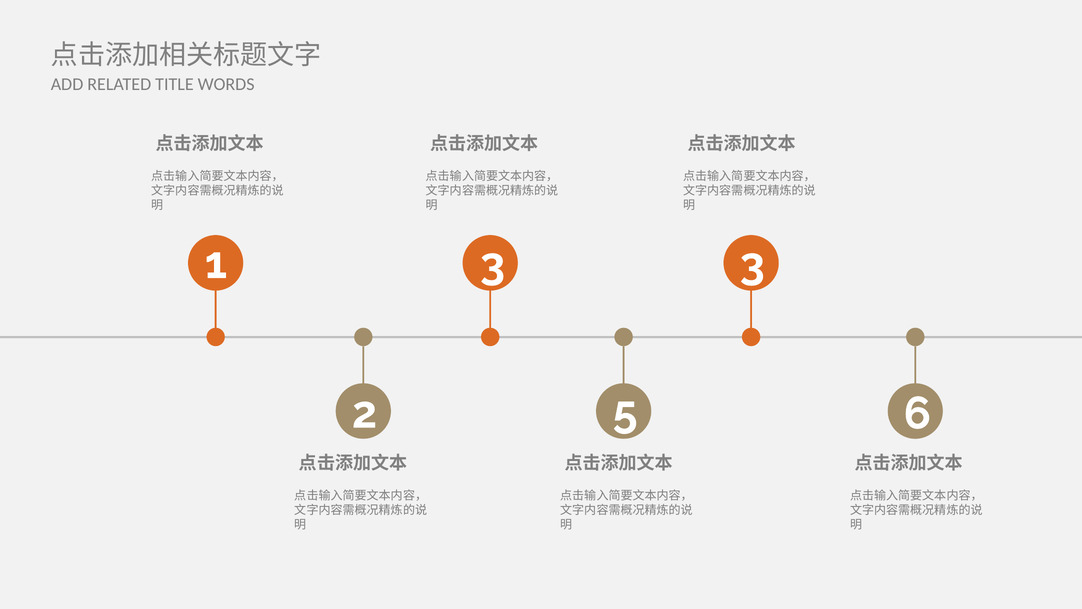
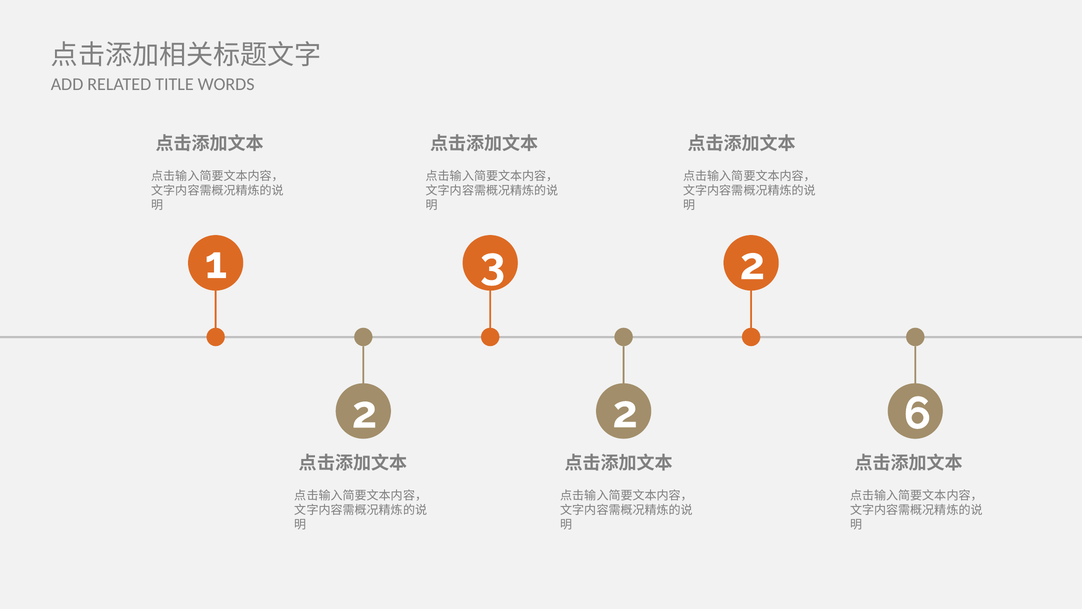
3 3: 3 -> 2 (752, 264)
5: 5 -> 2 (625, 412)
